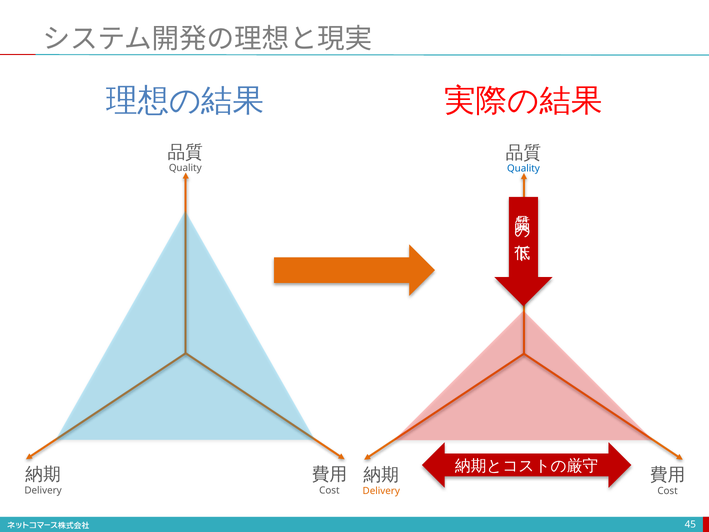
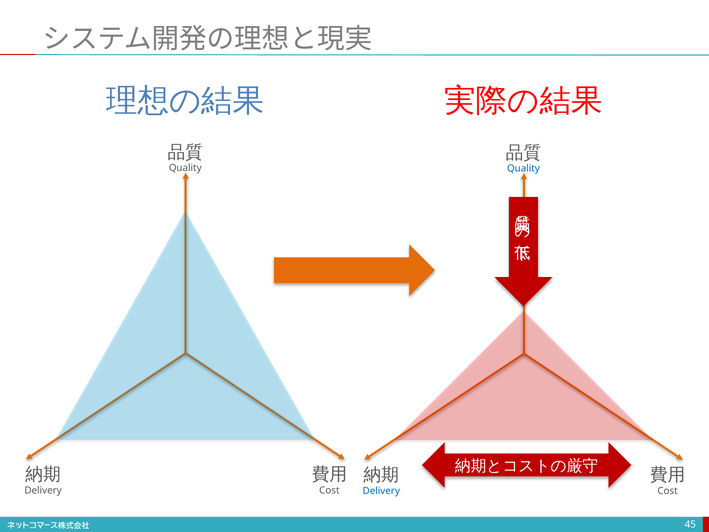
Delivery colour: orange -> blue (381, 491)
